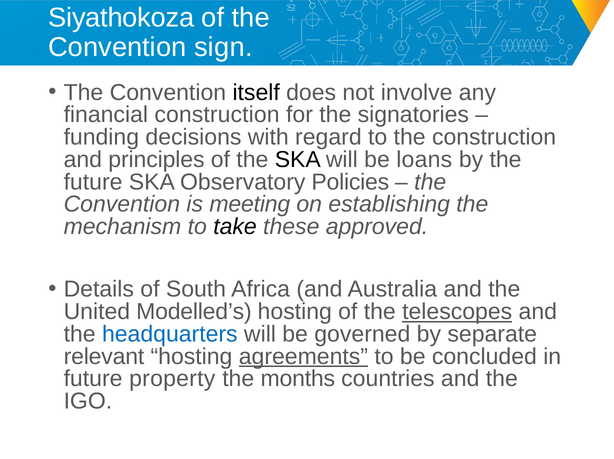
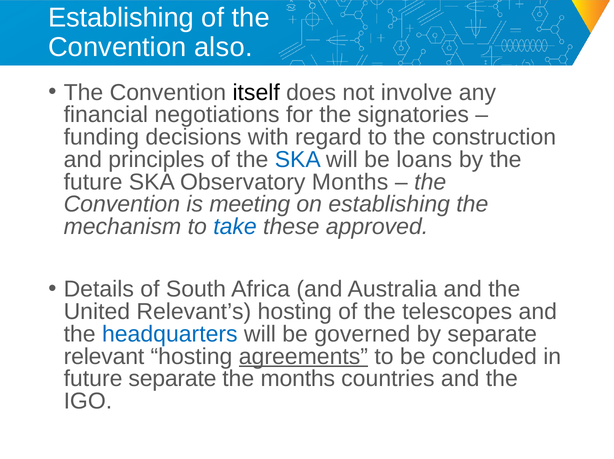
Siyathokoza: Siyathokoza -> Establishing (121, 18)
sign: sign -> also (223, 47)
financial construction: construction -> negotiations (217, 115)
SKA colour: black -> blue (298, 160)
Observatory Policies: Policies -> Months (350, 182)
take colour: black -> blue (235, 227)
Modelled’s: Modelled’s -> Relevant’s (194, 312)
telescopes underline: present -> none (457, 312)
future property: property -> separate (172, 379)
